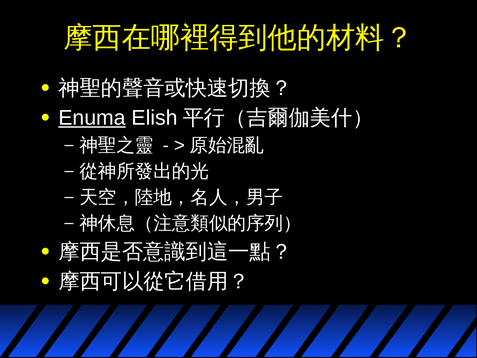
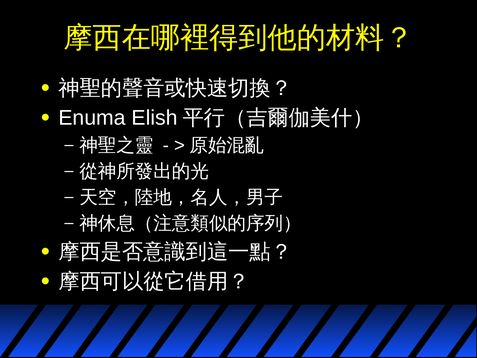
Enuma underline: present -> none (92, 118)
